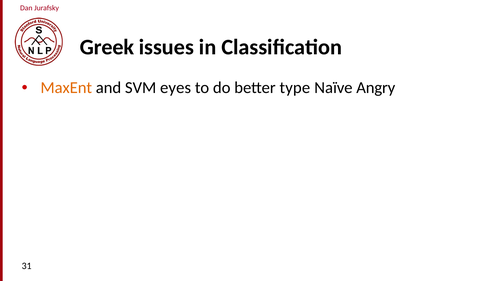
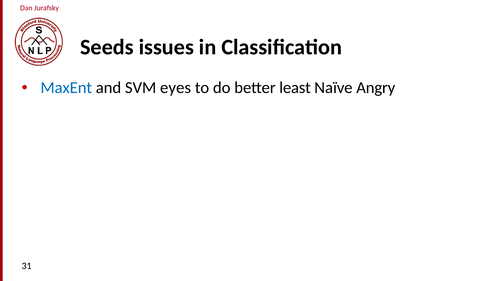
Greek: Greek -> Seeds (107, 47)
MaxEnt colour: orange -> blue (66, 88)
type: type -> least (295, 88)
